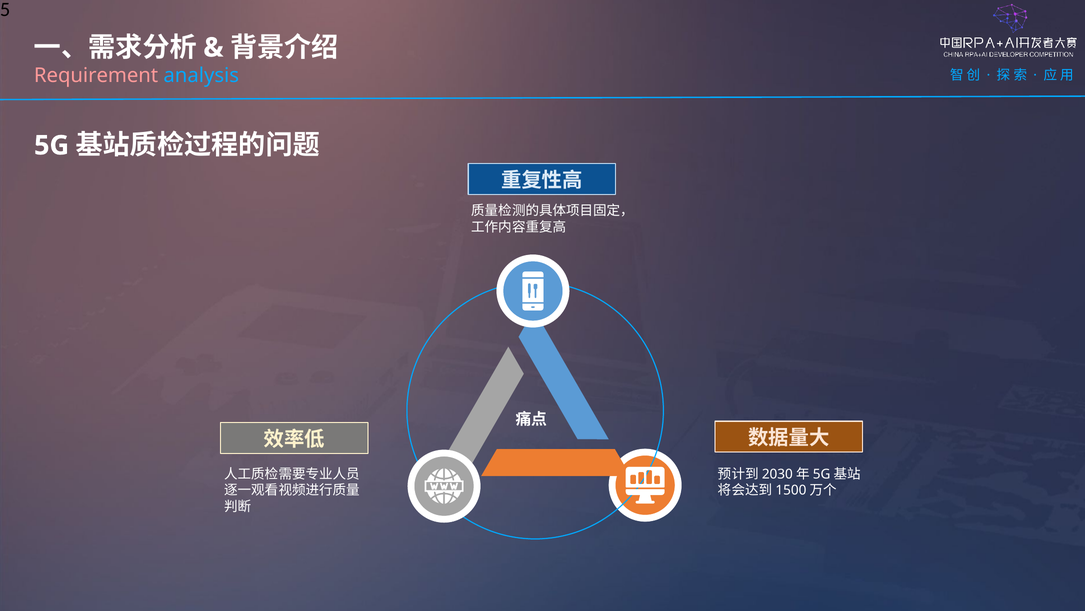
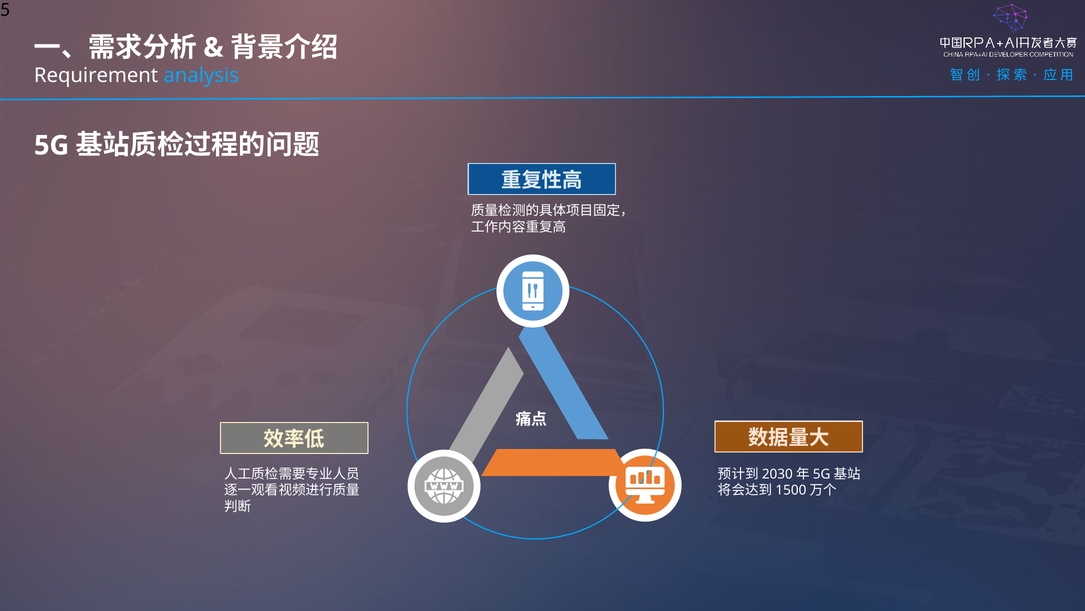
Requirement colour: pink -> white (96, 76)
